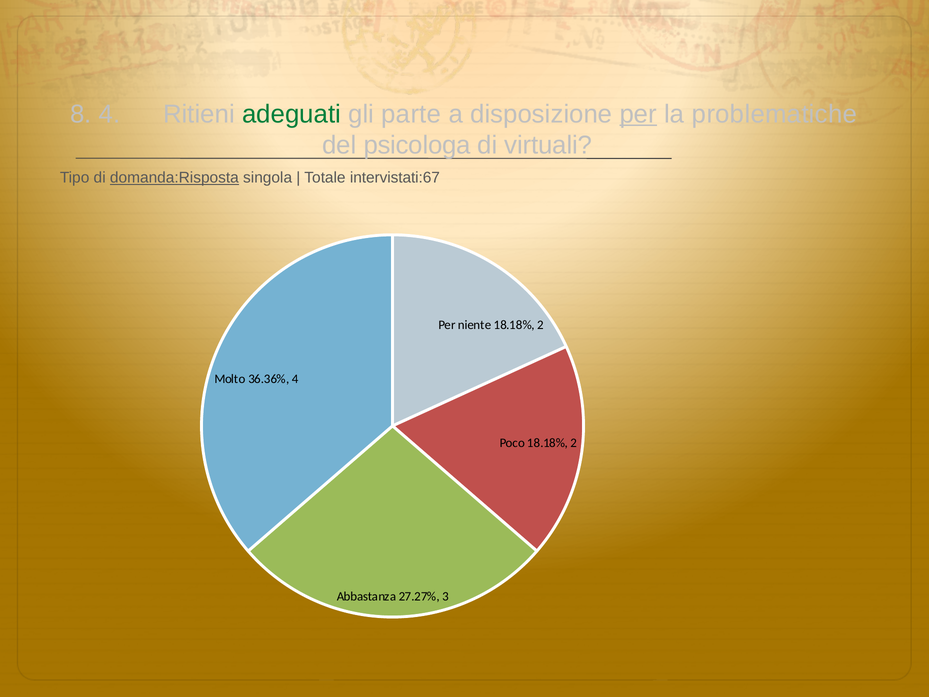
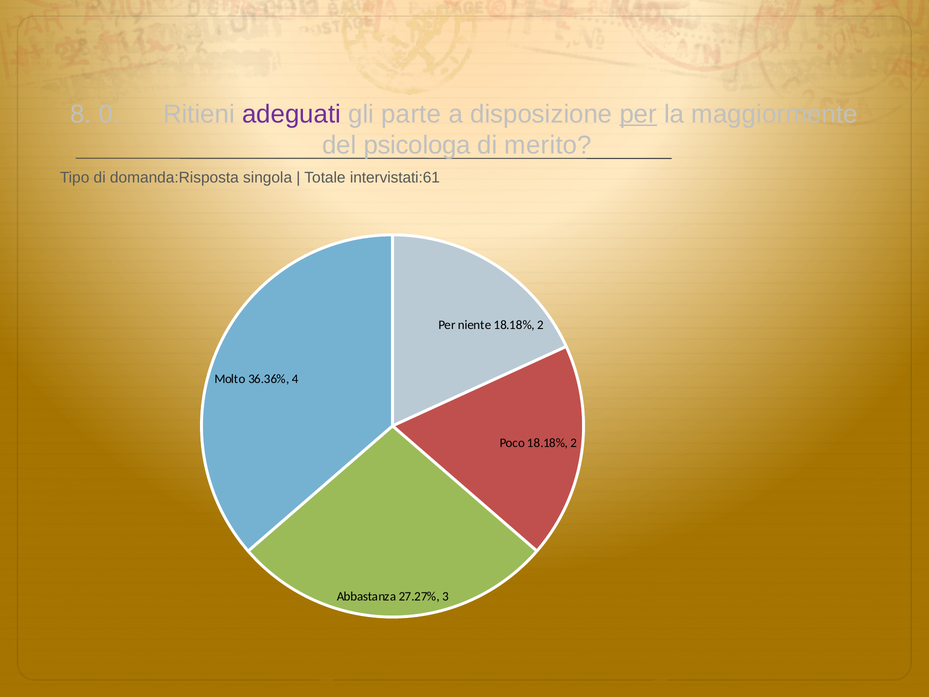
8 4: 4 -> 0 (110, 114)
adeguati colour: green -> purple (292, 114)
problematiche: problematiche -> maggiormente (775, 114)
virtuali: virtuali -> merito (548, 145)
domanda:Risposta underline: present -> none (174, 178)
intervistati:67: intervistati:67 -> intervistati:61 (395, 178)
